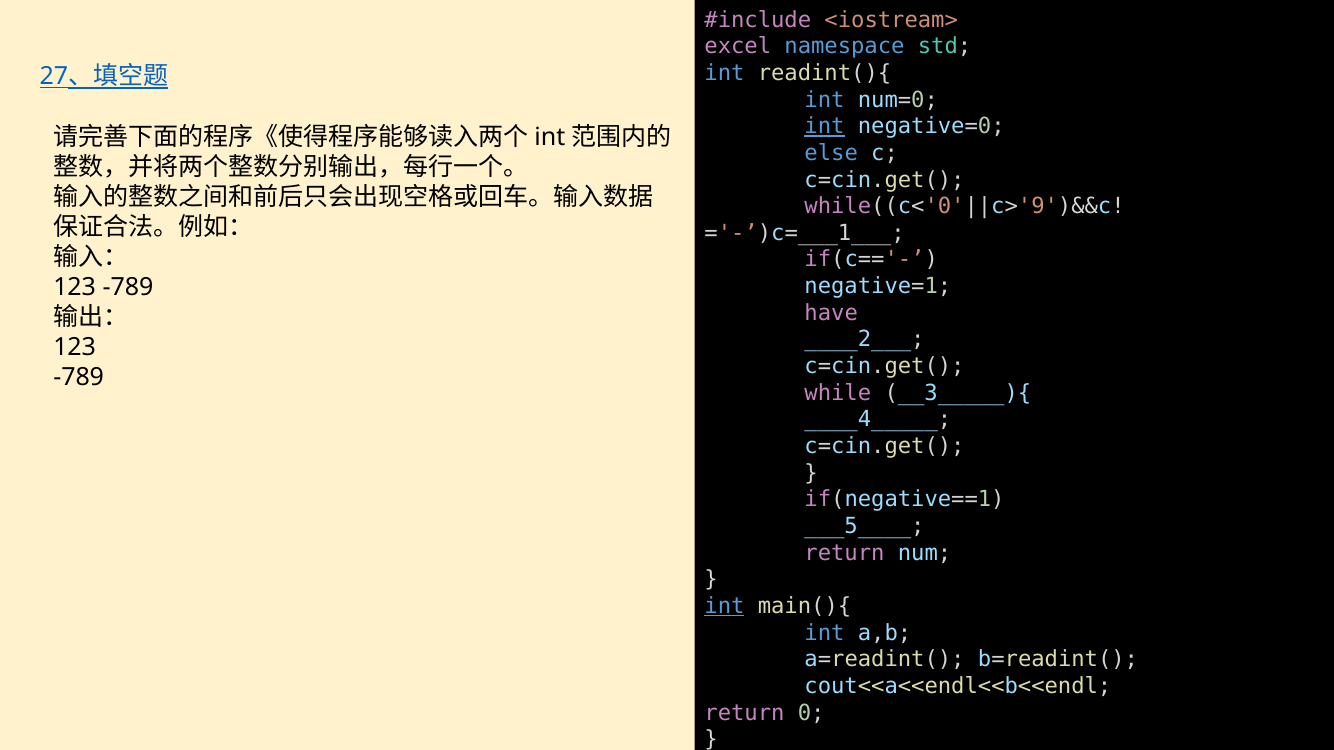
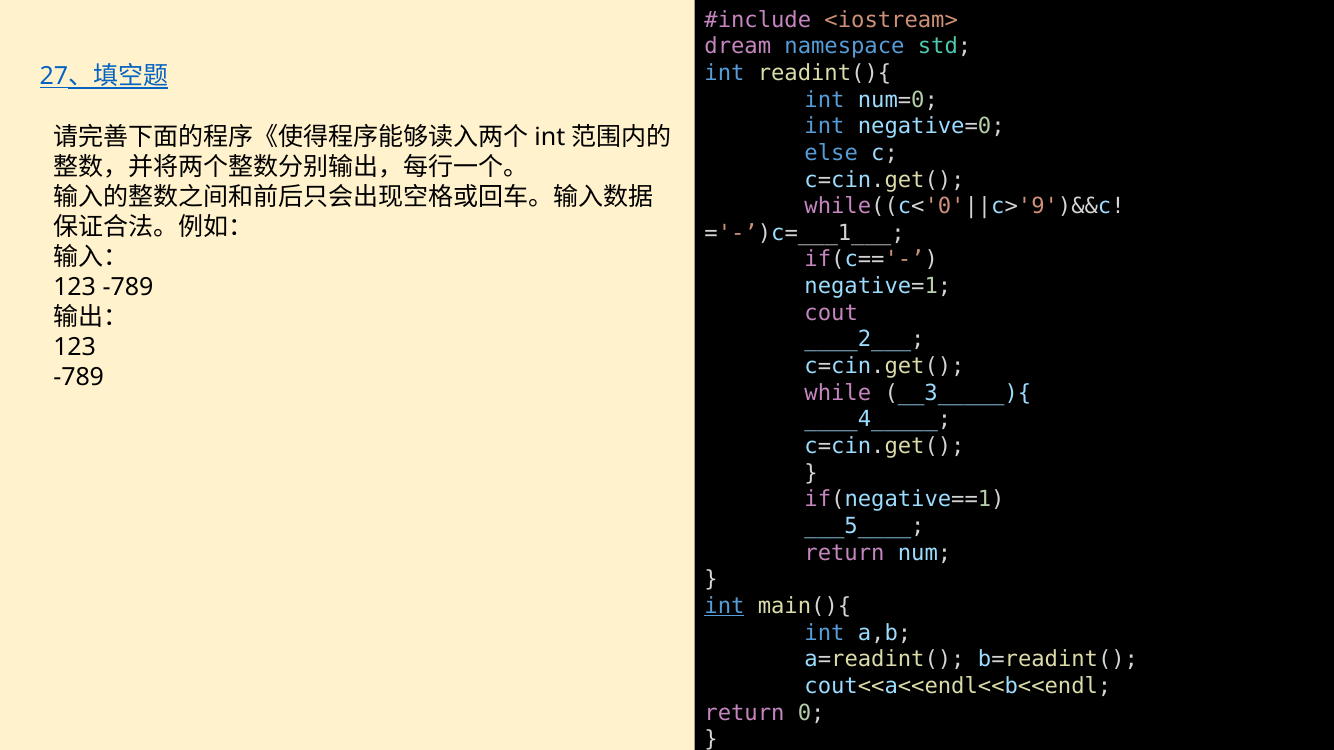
excel: excel -> dream (738, 46)
int underline: present -> none (825, 126)
have: have -> cout (831, 313)
